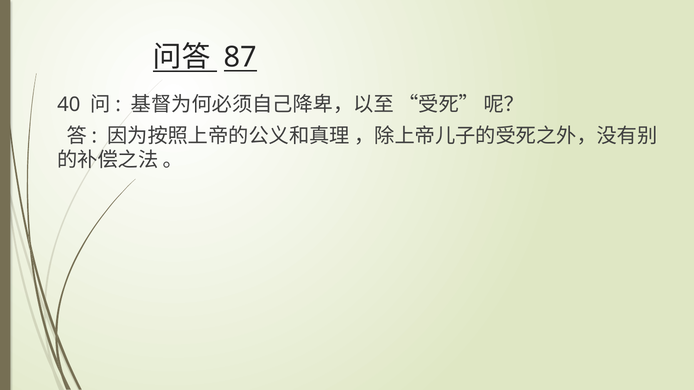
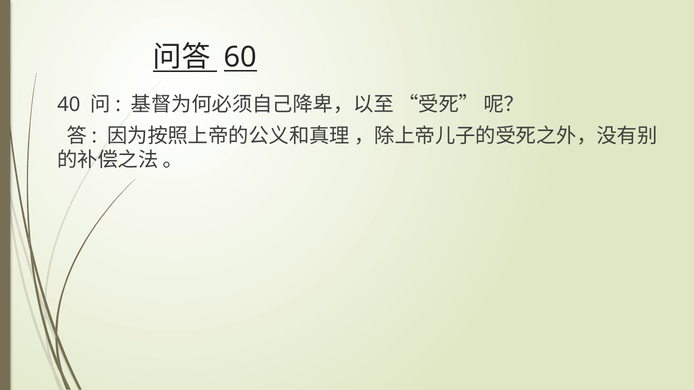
87: 87 -> 60 (240, 58)
